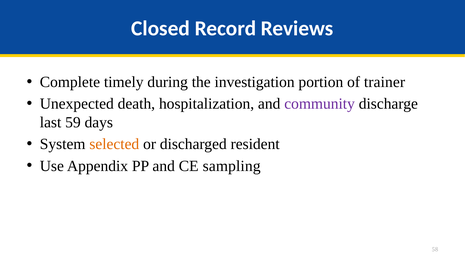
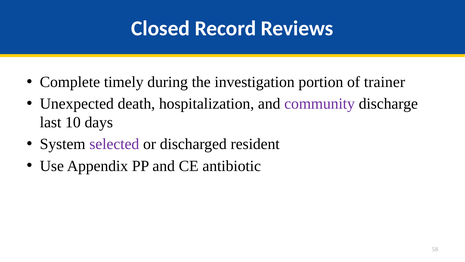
59: 59 -> 10 (73, 122)
selected colour: orange -> purple (114, 144)
sampling: sampling -> antibiotic (232, 166)
